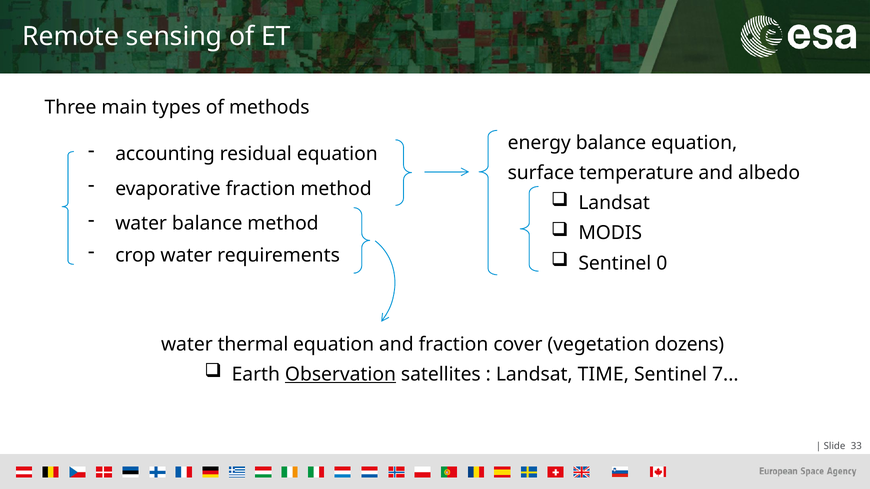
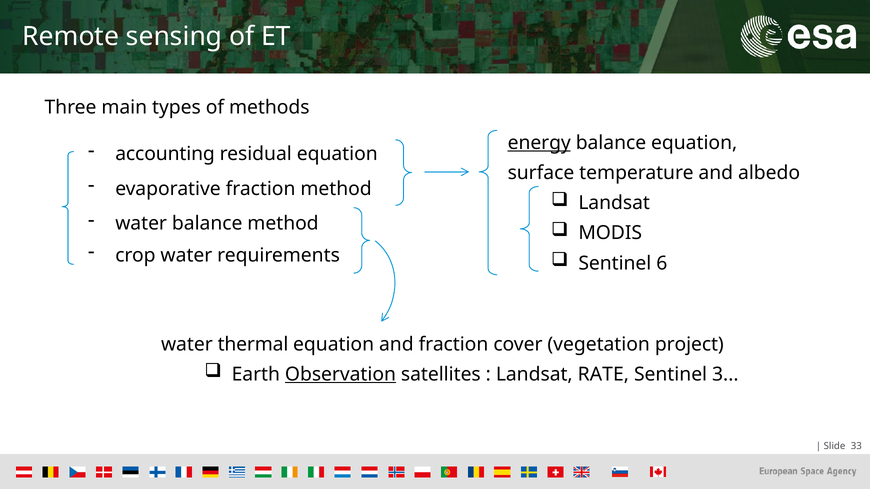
energy underline: none -> present (539, 143)
0: 0 -> 6 (662, 263)
dozens: dozens -> project (689, 344)
TIME: TIME -> RATE (603, 375)
7: 7 -> 3 (725, 375)
